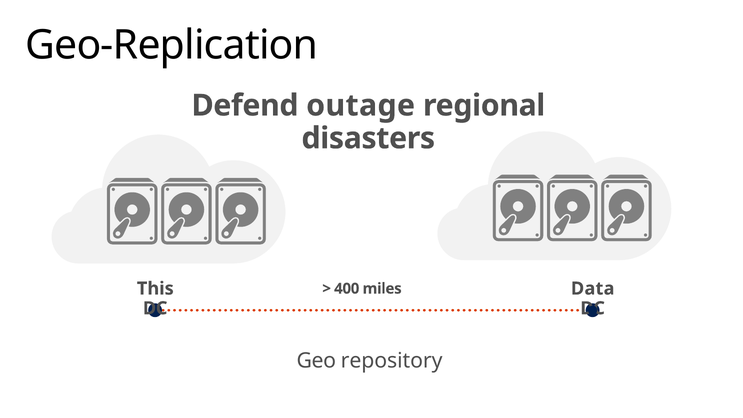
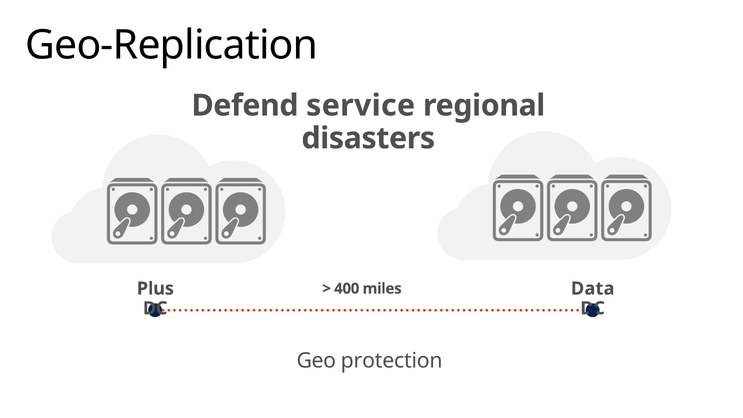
outage: outage -> service (361, 105)
This: This -> Plus (155, 289)
repository: repository -> protection (392, 361)
